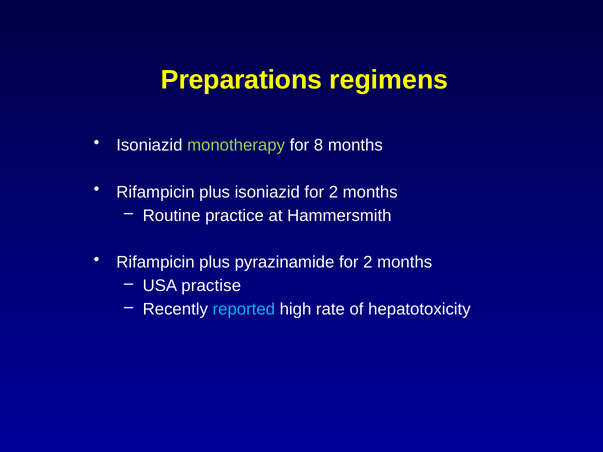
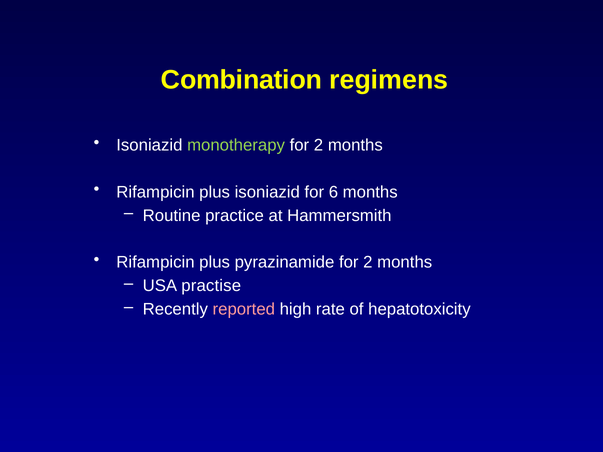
Preparations: Preparations -> Combination (242, 80)
8: 8 -> 2 (318, 145)
isoniazid for 2: 2 -> 6 (333, 192)
reported colour: light blue -> pink (244, 310)
